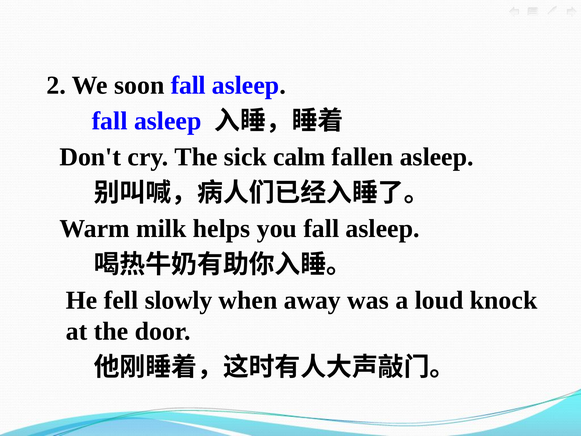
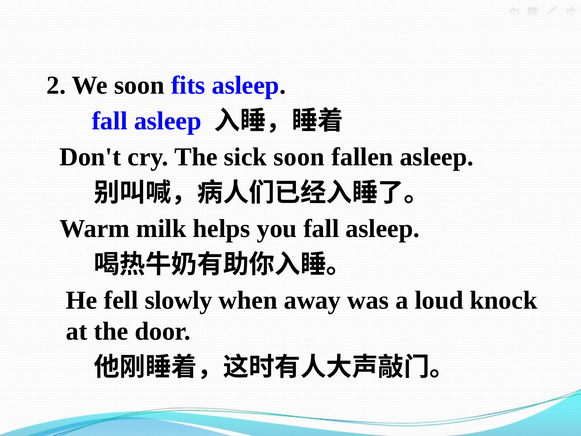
soon fall: fall -> fits (188, 85)
sick calm: calm -> soon (299, 157)
